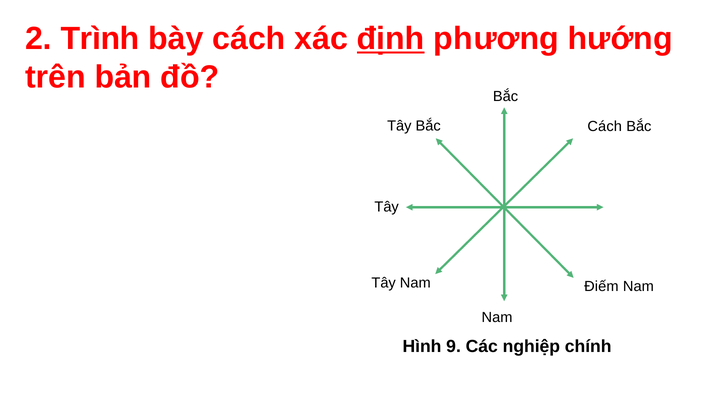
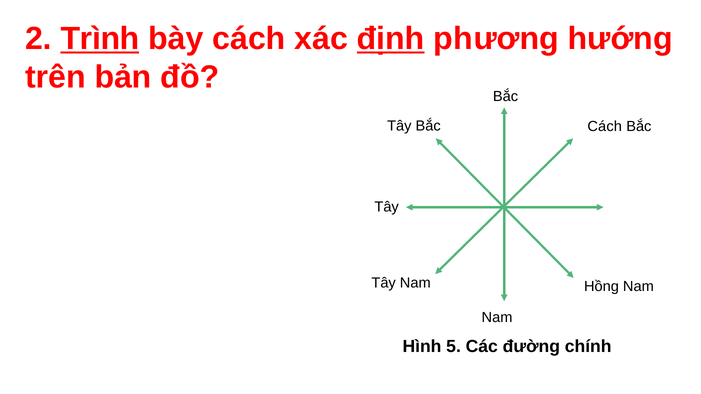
Trình underline: none -> present (100, 39)
Điếm: Điếm -> Hồng (601, 287)
9: 9 -> 5 (454, 347)
nghiệp: nghiệp -> đường (531, 347)
